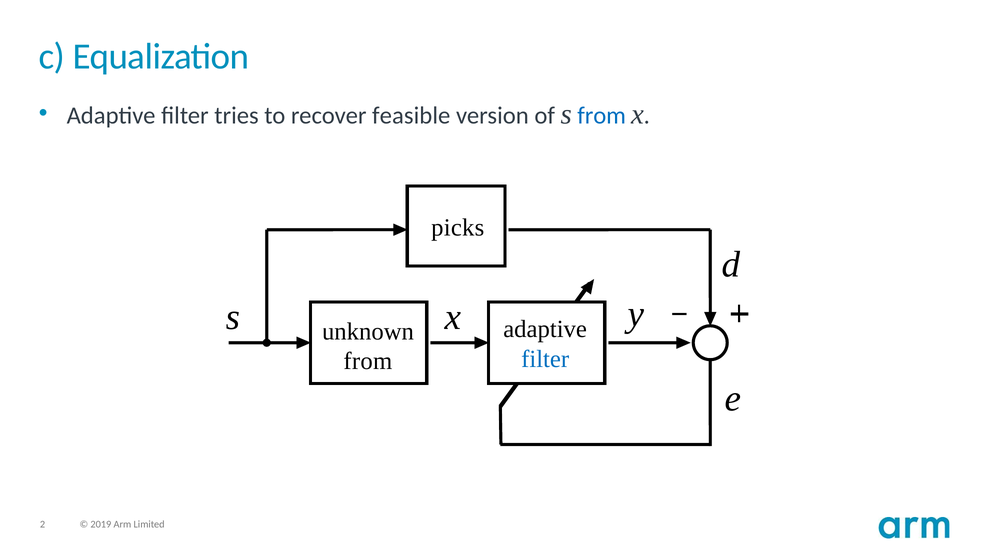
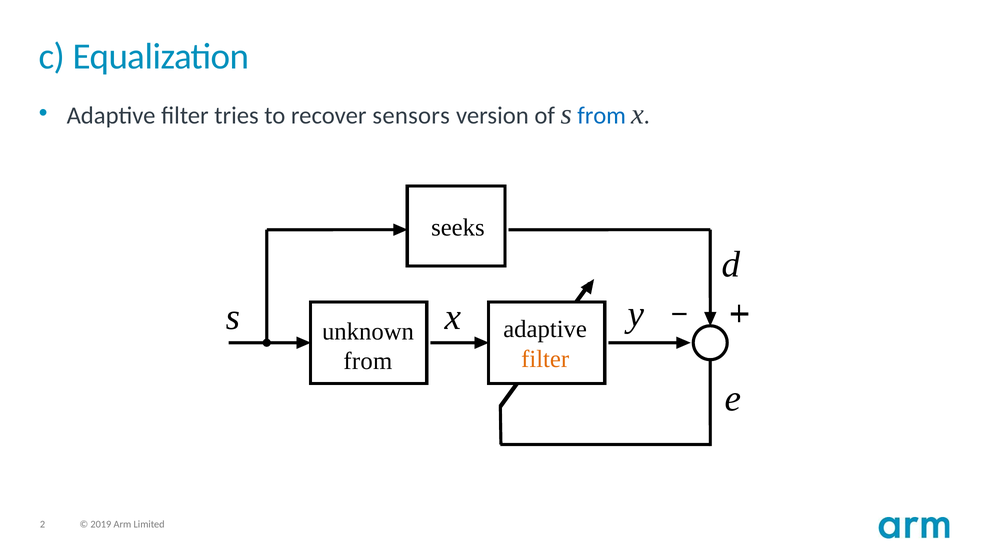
feasible: feasible -> sensors (411, 116)
picks: picks -> seeks (458, 228)
filter colour: blue -> orange (545, 359)
